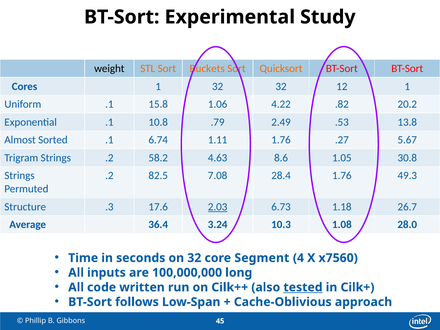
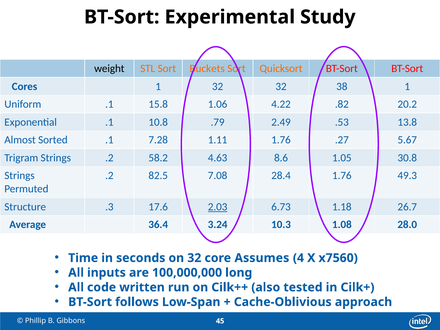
12: 12 -> 38 (342, 86)
6.74: 6.74 -> 7.28 (158, 140)
Segment: Segment -> Assumes (262, 258)
tested underline: present -> none (303, 287)
